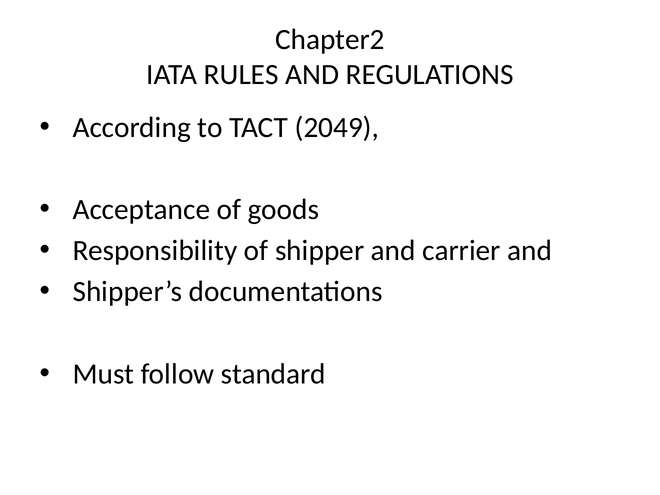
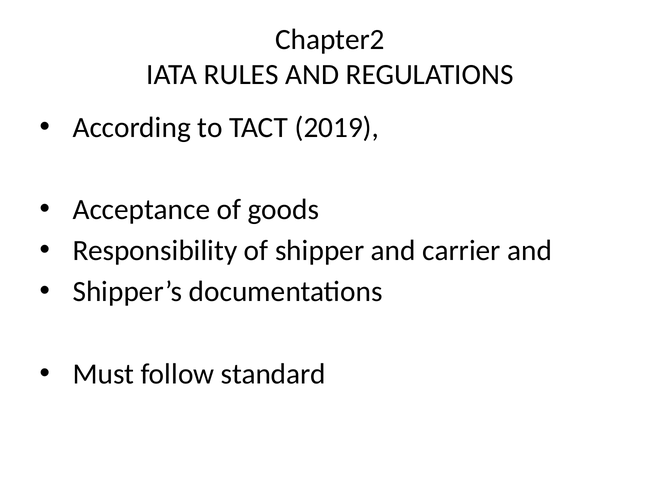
2049: 2049 -> 2019 (337, 127)
